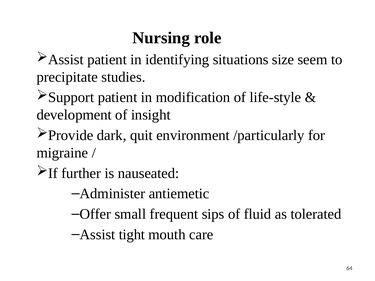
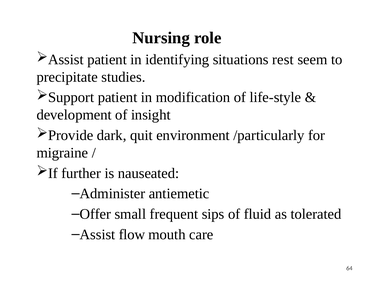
size: size -> rest (283, 60)
tight: tight -> flow (132, 235)
